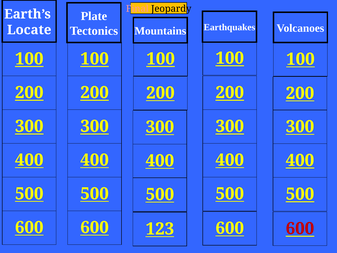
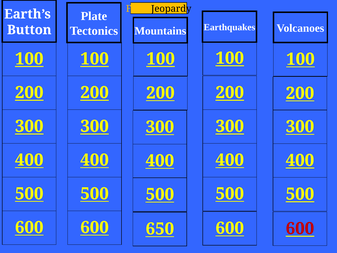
Final colour: pink -> yellow (137, 9)
Locate: Locate -> Button (29, 30)
123: 123 -> 650 (160, 229)
